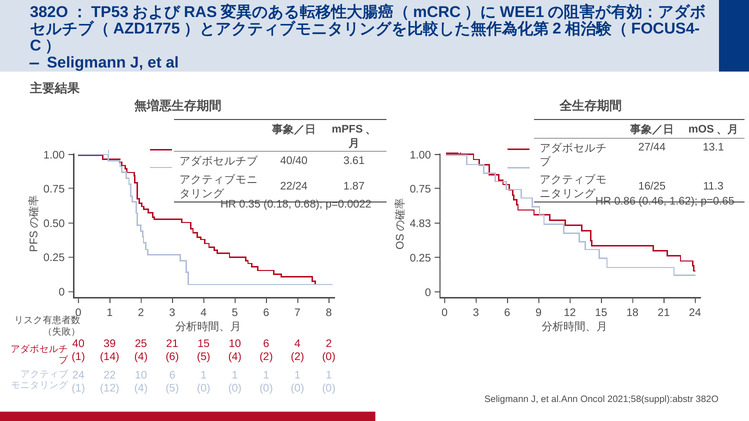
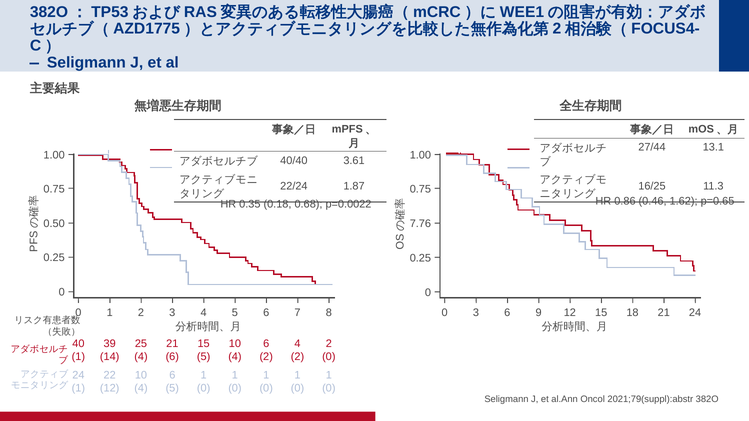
4.83: 4.83 -> 7.76 (420, 224)
2021;58(suppl):abstr: 2021;58(suppl):abstr -> 2021;79(suppl):abstr (650, 399)
